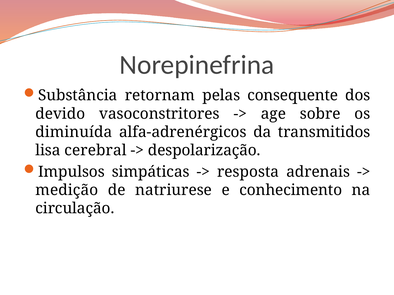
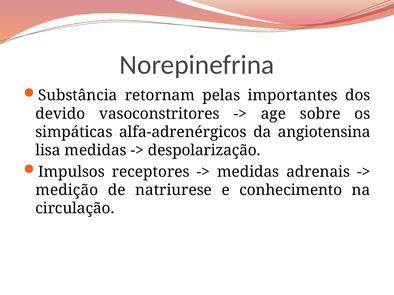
consequente: consequente -> importantes (293, 96)
diminuída: diminuída -> simpáticas (74, 132)
transmitidos: transmitidos -> angiotensina (324, 132)
lisa cerebral: cerebral -> medidas (96, 151)
simpáticas: simpáticas -> receptores (151, 172)
resposta: resposta -> medidas (248, 172)
